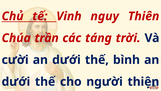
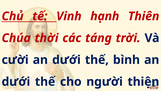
nguy: nguy -> hạnh (105, 16)
trần: trần -> thời (47, 38)
